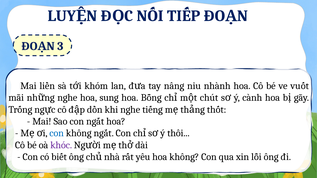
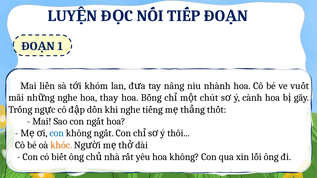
3: 3 -> 1 (60, 46)
sung: sung -> thay (109, 98)
khóc colour: purple -> orange (61, 145)
